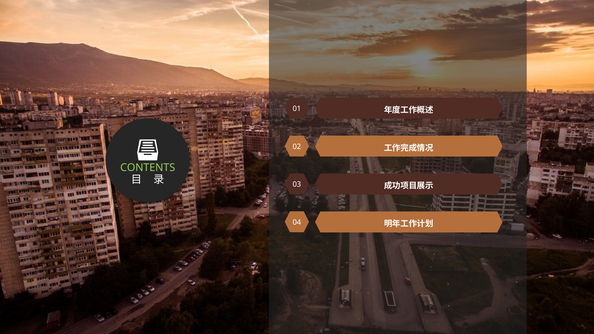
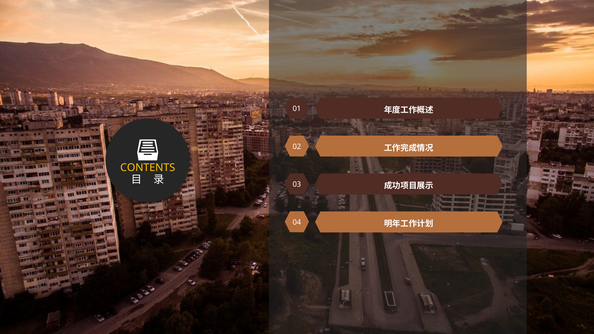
CONTENTS colour: light green -> yellow (148, 168)
